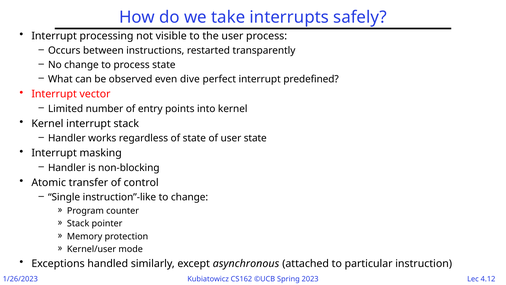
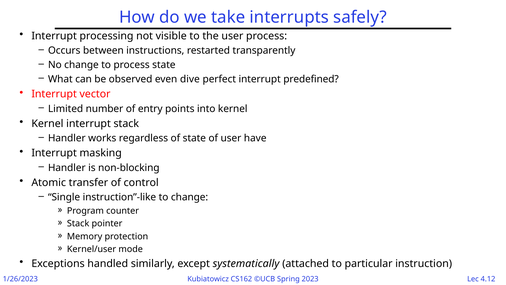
user state: state -> have (255, 138)
asynchronous: asynchronous -> systematically (246, 263)
